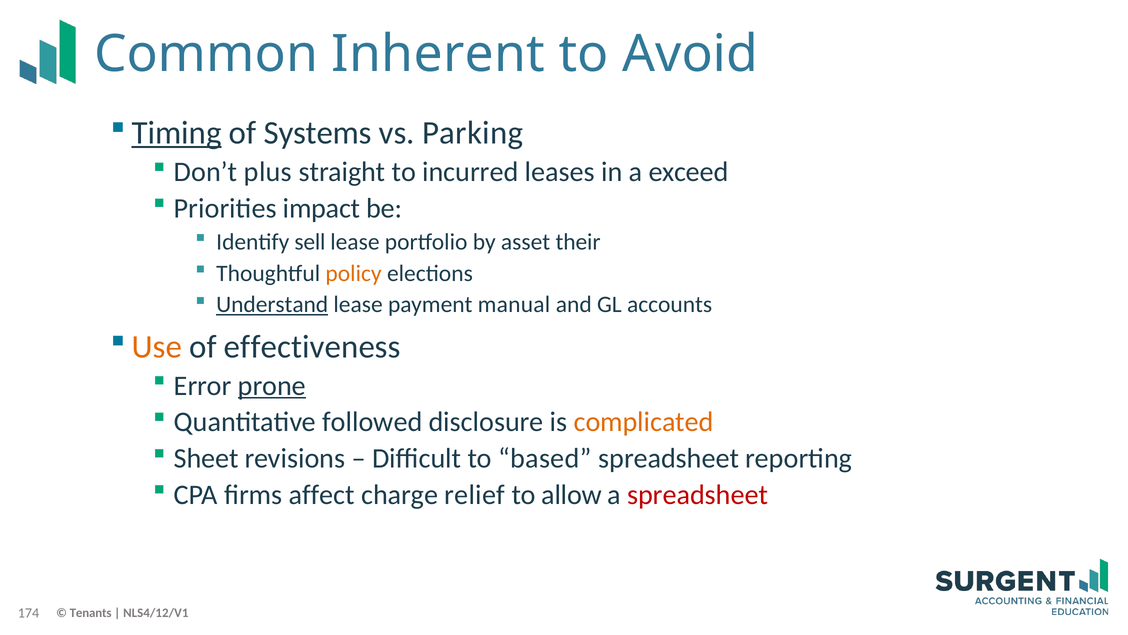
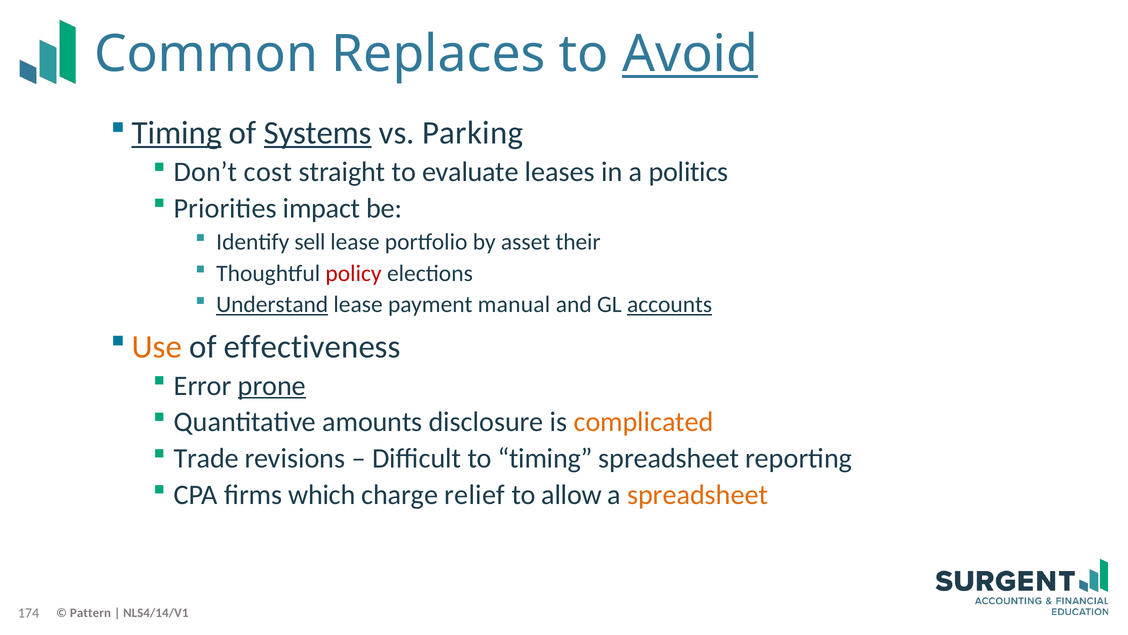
Inherent: Inherent -> Replaces (438, 54)
Avoid underline: none -> present (690, 54)
Systems underline: none -> present (318, 133)
plus: plus -> cost (268, 172)
incurred: incurred -> evaluate (470, 172)
exceed: exceed -> politics (688, 172)
policy colour: orange -> red (354, 273)
accounts underline: none -> present (670, 304)
followed: followed -> amounts (372, 422)
Sheet: Sheet -> Trade (206, 458)
to based: based -> timing (545, 458)
affect: affect -> which (322, 494)
spreadsheet colour: red -> orange (698, 494)
Tenants: Tenants -> Pattern (90, 613)
NLS4/12/V1: NLS4/12/V1 -> NLS4/14/V1 (156, 613)
